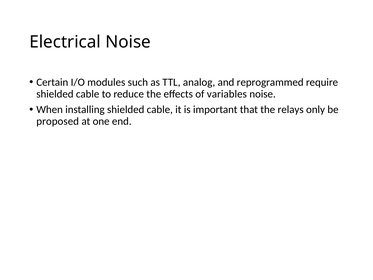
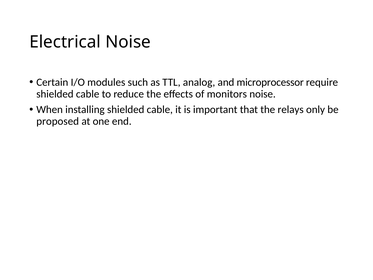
reprogrammed: reprogrammed -> microprocessor (270, 82)
variables: variables -> monitors (227, 94)
